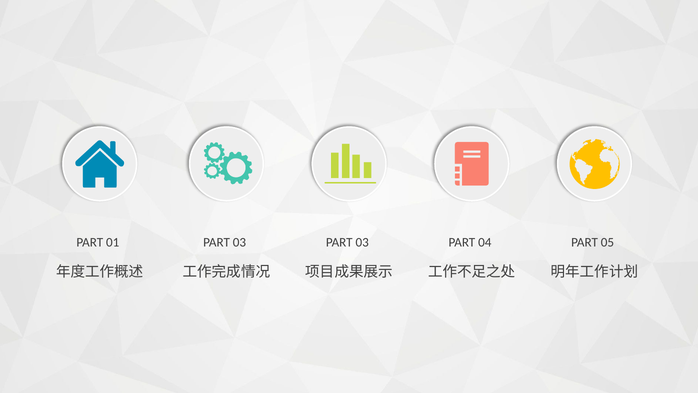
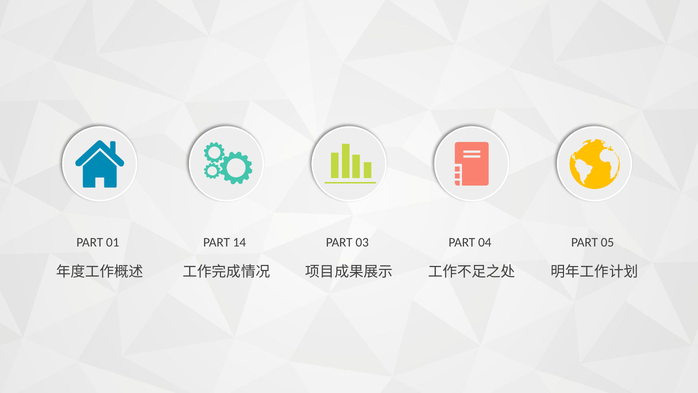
01 PART 03: 03 -> 14 (239, 242)
